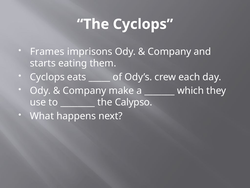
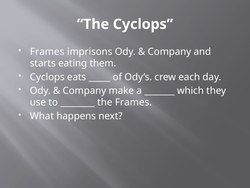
the Calypso: Calypso -> Frames (134, 102)
